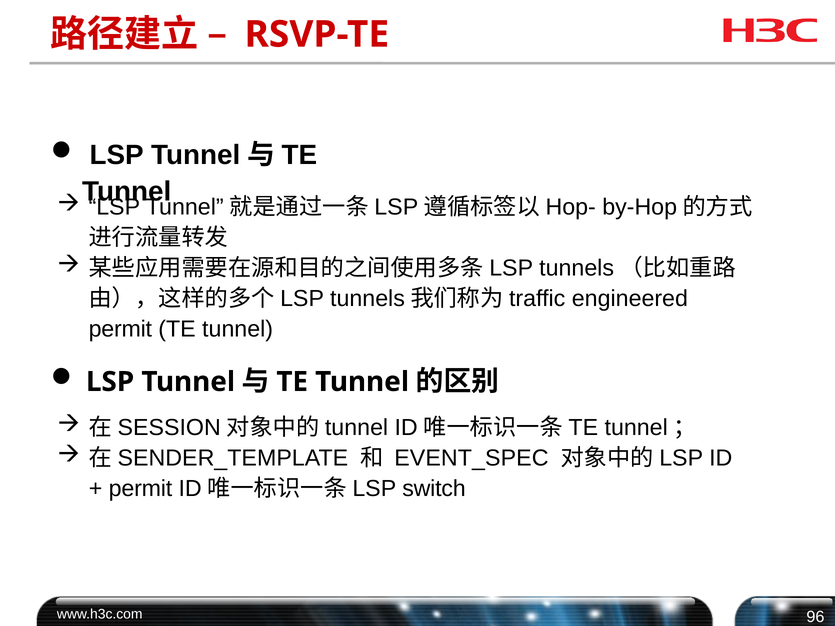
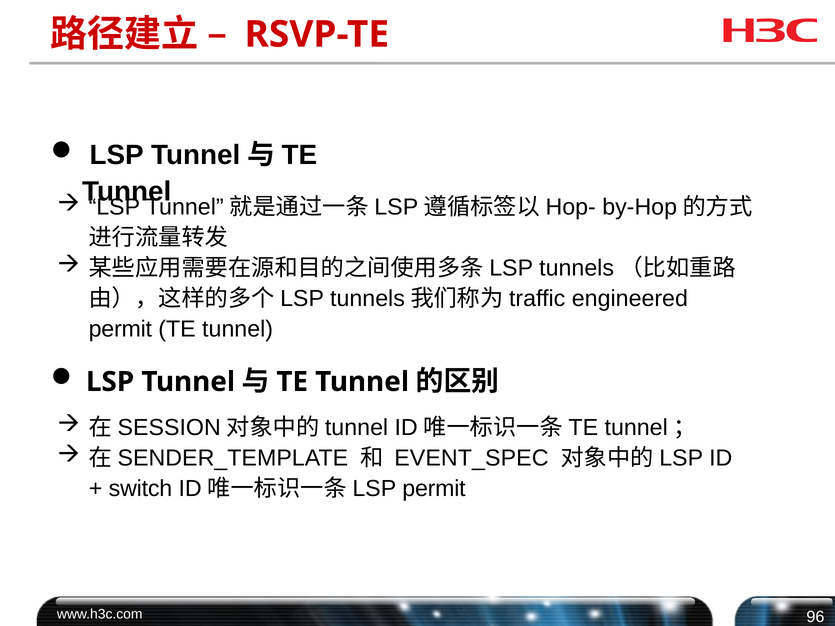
permit: permit -> switch (140, 489)
switch: switch -> permit (434, 489)
